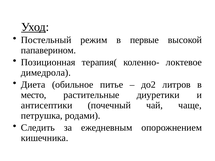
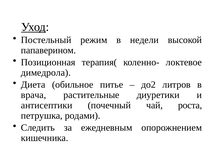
первые: первые -> недели (144, 40)
место: место -> врача (34, 95)
чаще: чаще -> роста (190, 105)
